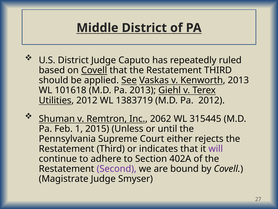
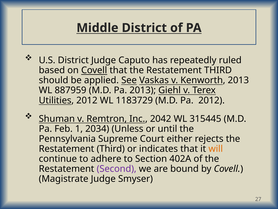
101618: 101618 -> 887959 (71, 90)
1383719: 1383719 -> 1183729 (134, 100)
2062: 2062 -> 2042 (161, 118)
2015: 2015 -> 2034 (97, 128)
will colour: purple -> orange (216, 148)
